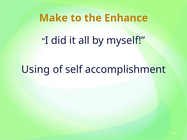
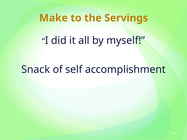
Enhance: Enhance -> Servings (126, 18)
Using: Using -> Snack (36, 70)
